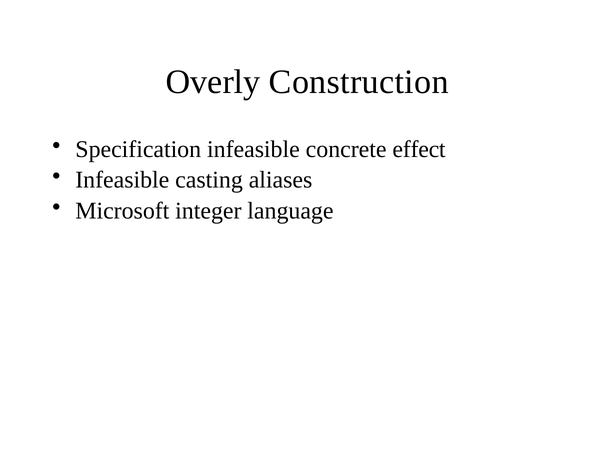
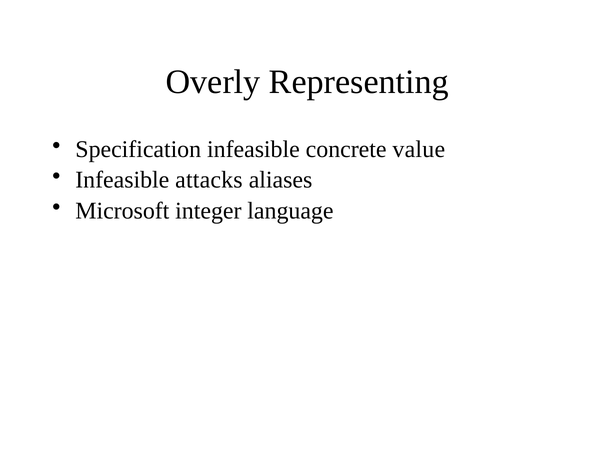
Construction: Construction -> Representing (359, 82)
effect: effect -> value (419, 149)
casting: casting -> attacks (209, 180)
